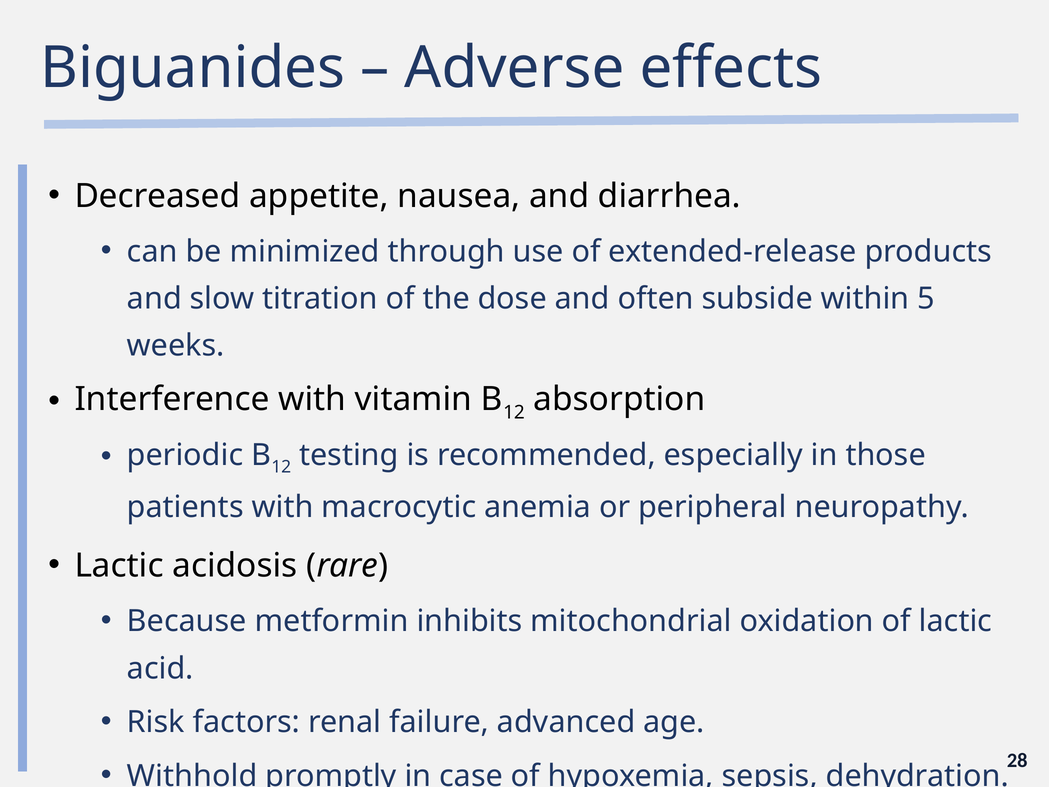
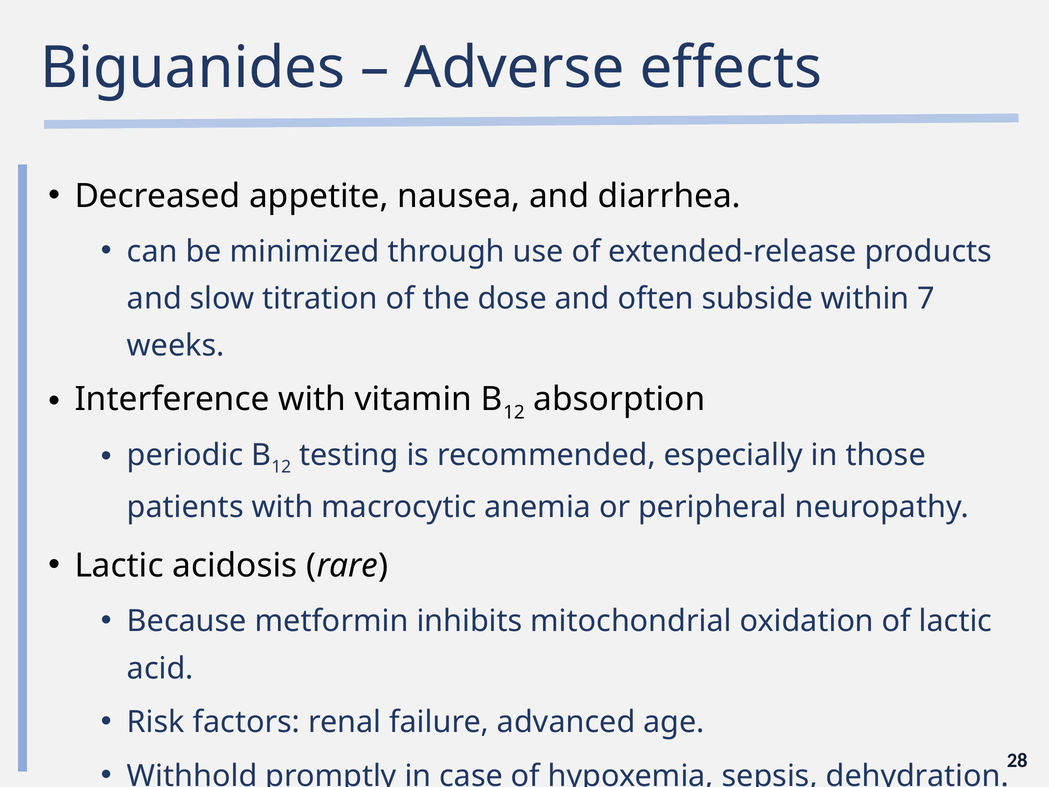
5: 5 -> 7 (926, 299)
